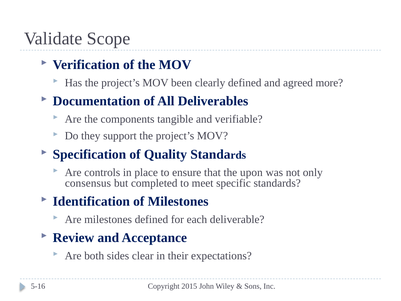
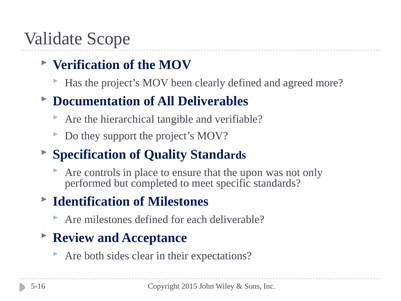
components: components -> hierarchical (128, 119)
consensus: consensus -> performed (88, 183)
